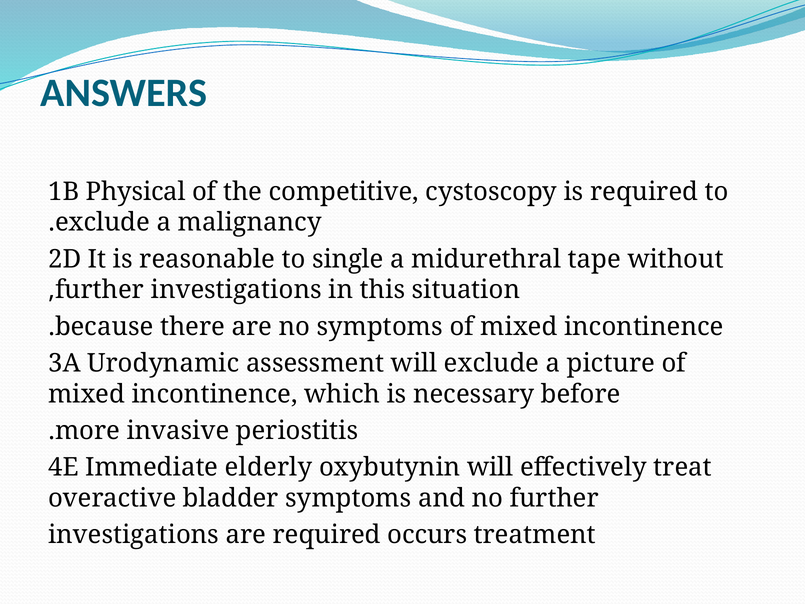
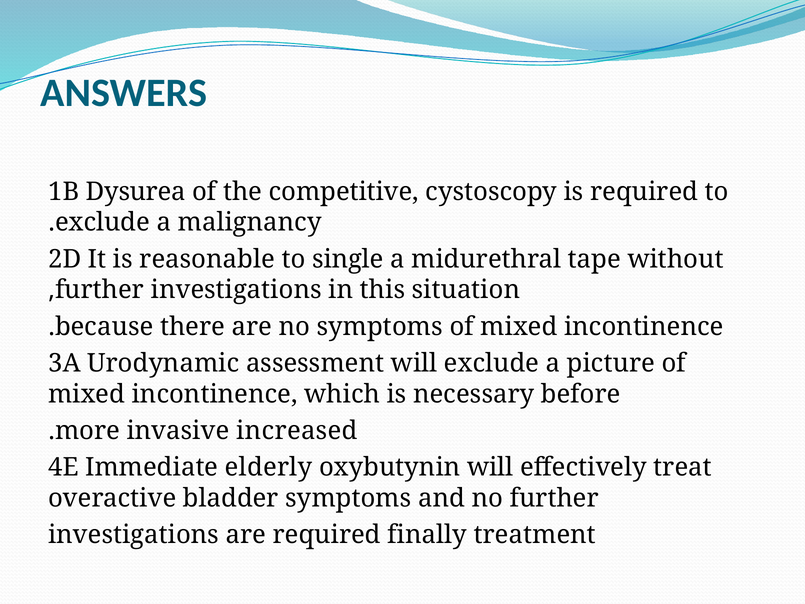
Physical: Physical -> Dysurea (136, 192)
periostitis: periostitis -> increased (297, 431)
occurs: occurs -> finally (427, 535)
